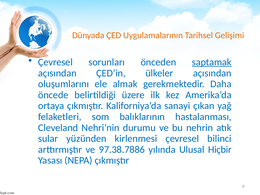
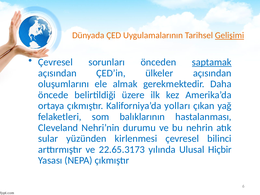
Gelişimi underline: none -> present (230, 35)
sanayi: sanayi -> yolları (177, 106)
97.38.7886: 97.38.7886 -> 22.65.3173 (122, 150)
